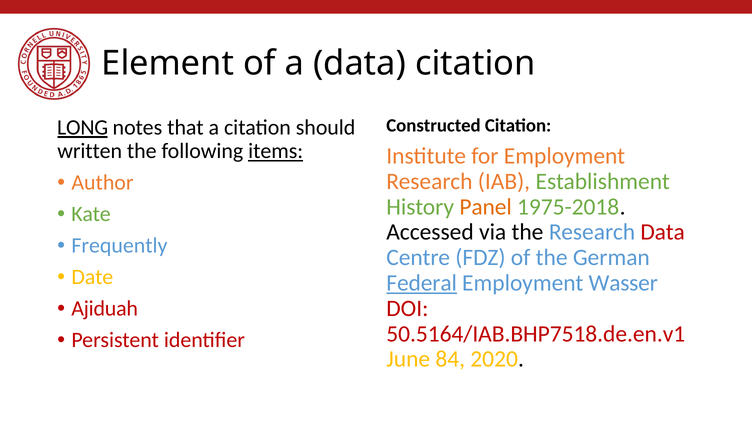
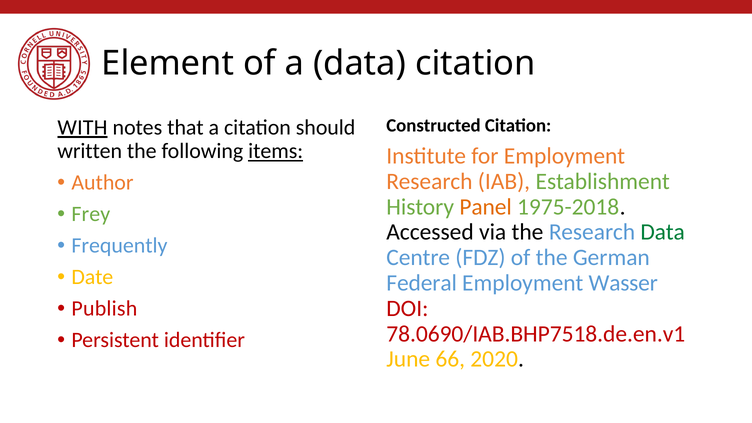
LONG: LONG -> WITH (82, 127)
Kate: Kate -> Frey (91, 214)
Data colour: red -> green (663, 232)
Federal underline: present -> none (422, 283)
Ajiduah: Ajiduah -> Publish (104, 309)
50.5164/IAB.BHP7518.de.en.v1: 50.5164/IAB.BHP7518.de.en.v1 -> 78.0690/IAB.BHP7518.de.en.v1 (536, 334)
84: 84 -> 66 (450, 359)
